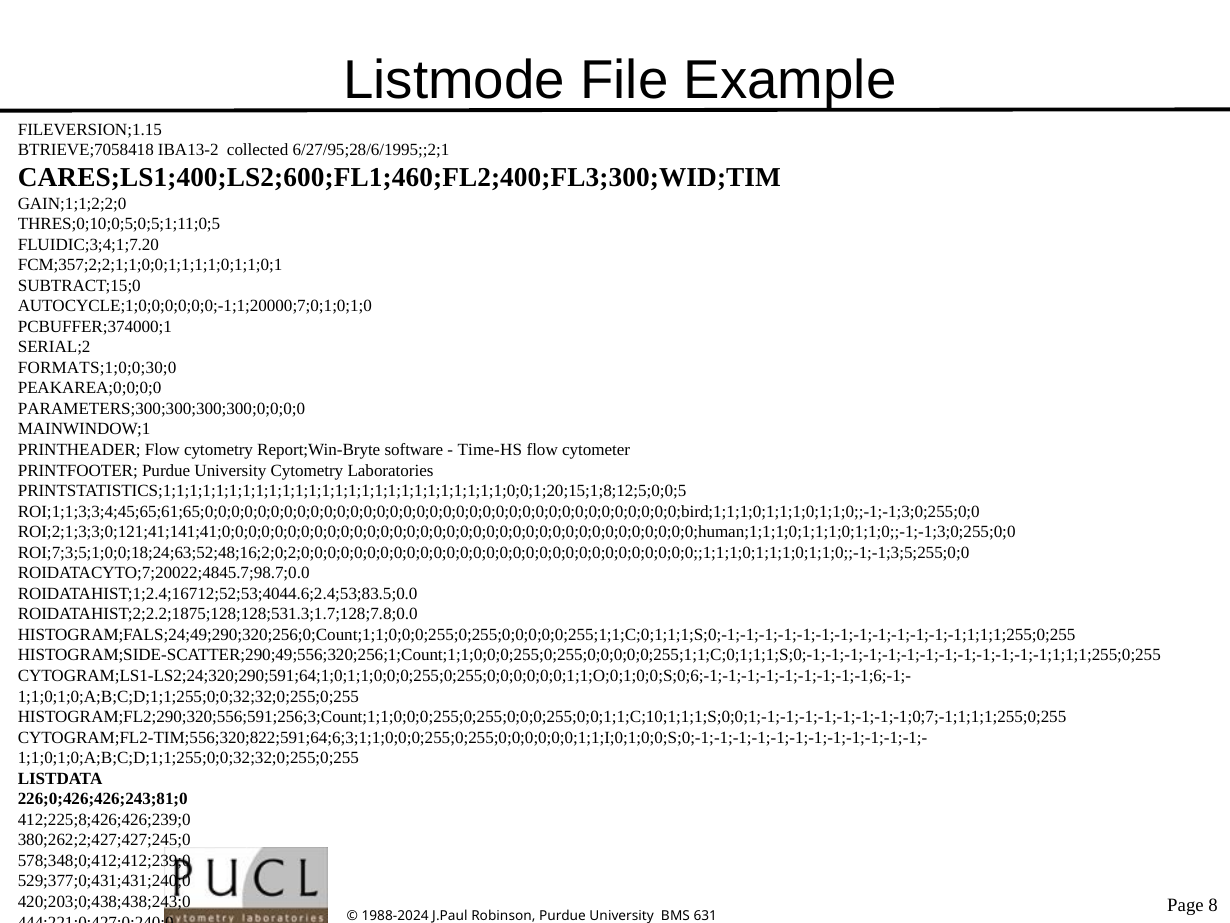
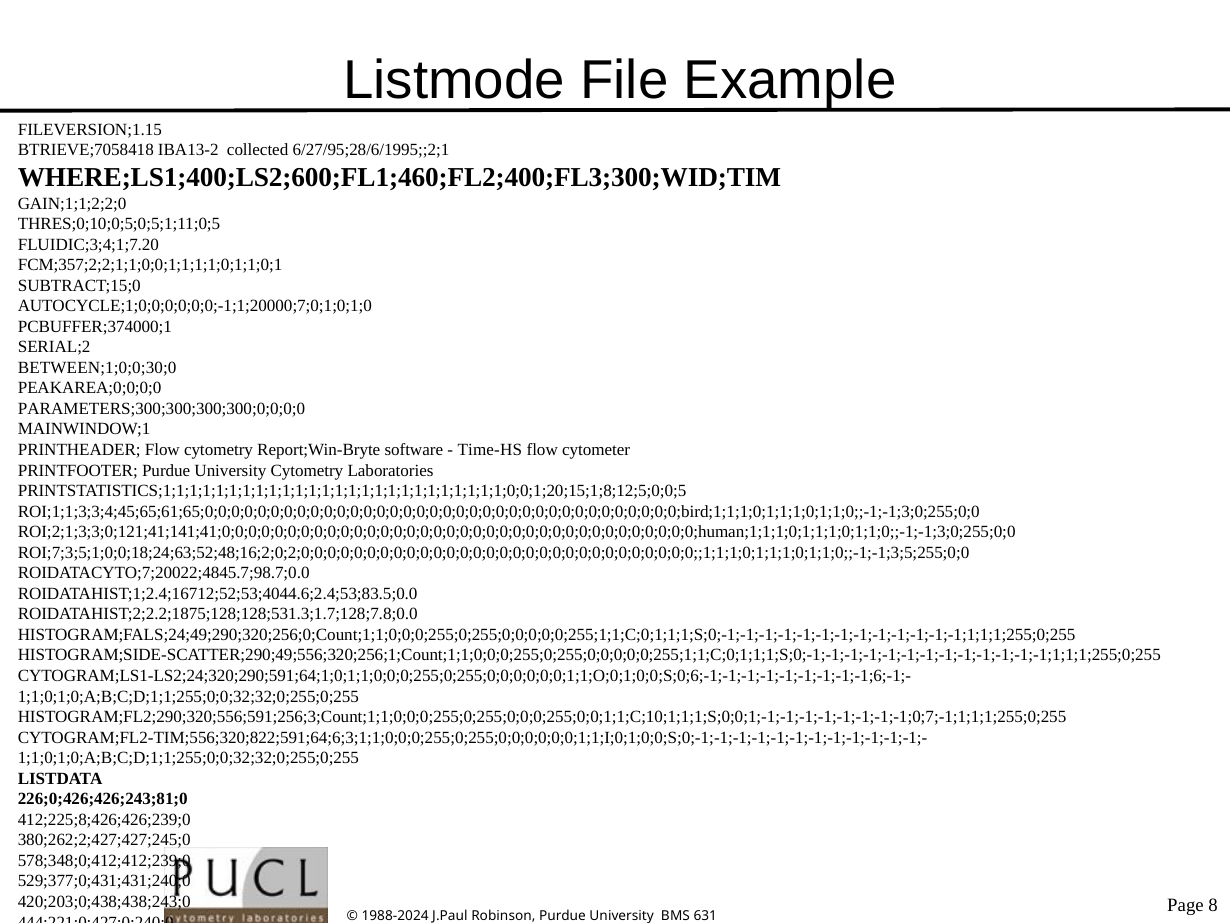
CARES;LS1;400;LS2;600;FL1;460;FL2;400;FL3;300;WID;TIM: CARES;LS1;400;LS2;600;FL1;460;FL2;400;FL3;300;WID;TIM -> WHERE;LS1;400;LS2;600;FL1;460;FL2;400;FL3;300;WID;TIM (400, 177)
FORMATS;1;0;0;30;0: FORMATS;1;0;0;30;0 -> BETWEEN;1;0;0;30;0 (97, 368)
